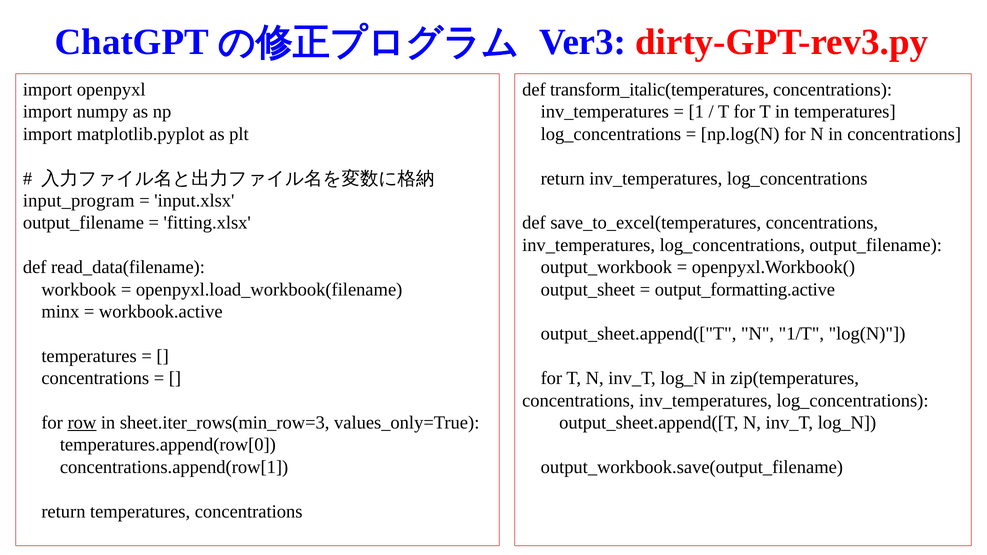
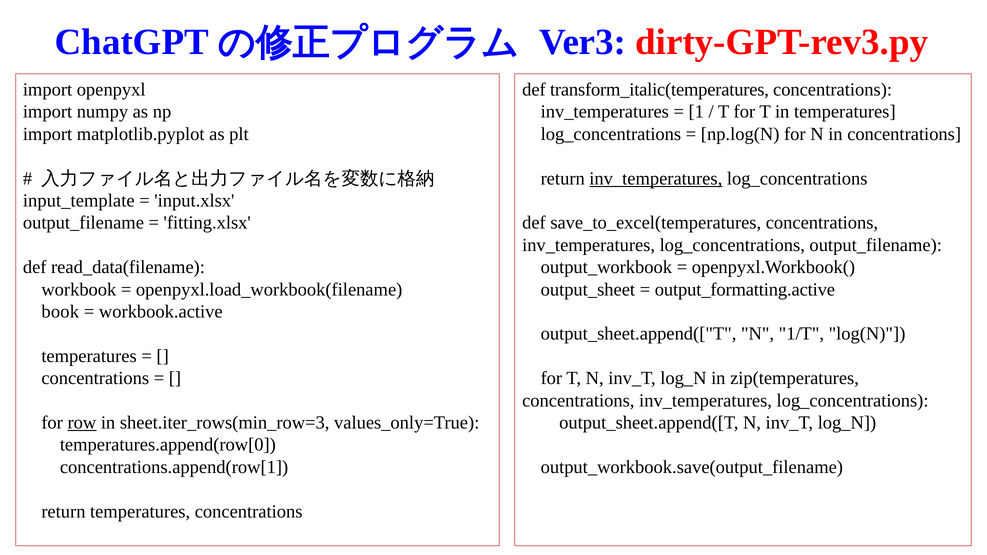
inv_temperatures underline: none -> present (656, 178)
input_program: input_program -> input_template (79, 201)
minx: minx -> book (60, 312)
